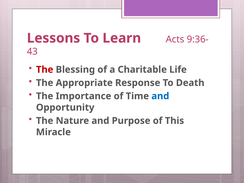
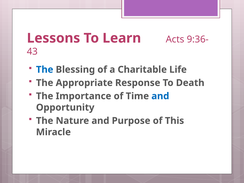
The colour: red -> blue (45, 70)
